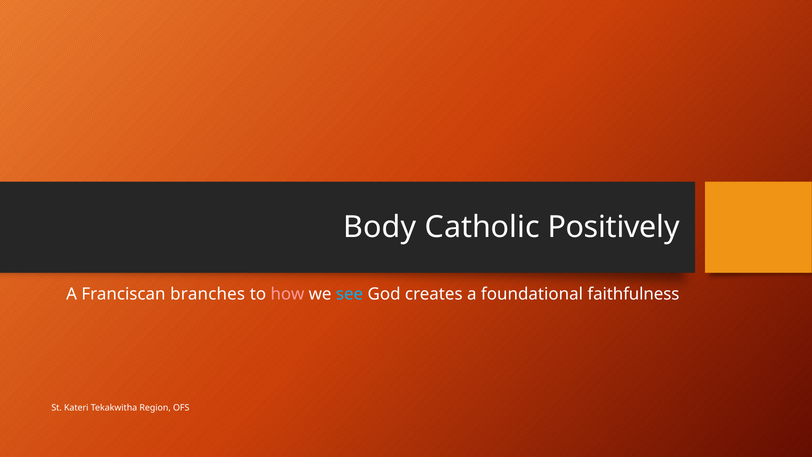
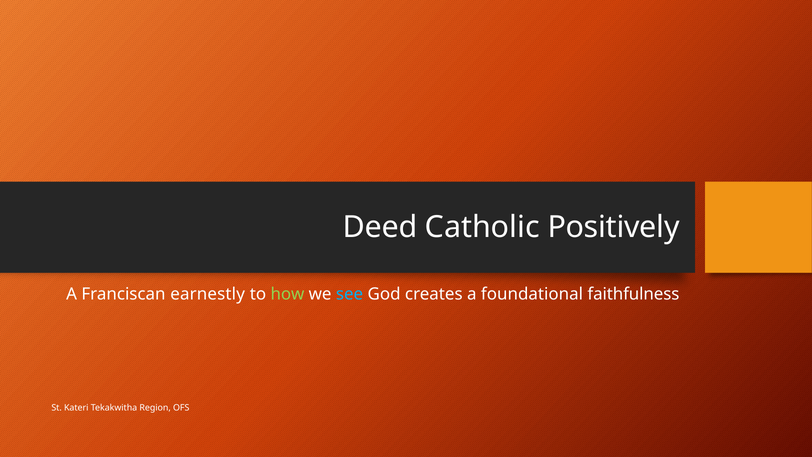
Body: Body -> Deed (380, 227)
branches: branches -> earnestly (208, 294)
how colour: pink -> light green (287, 294)
